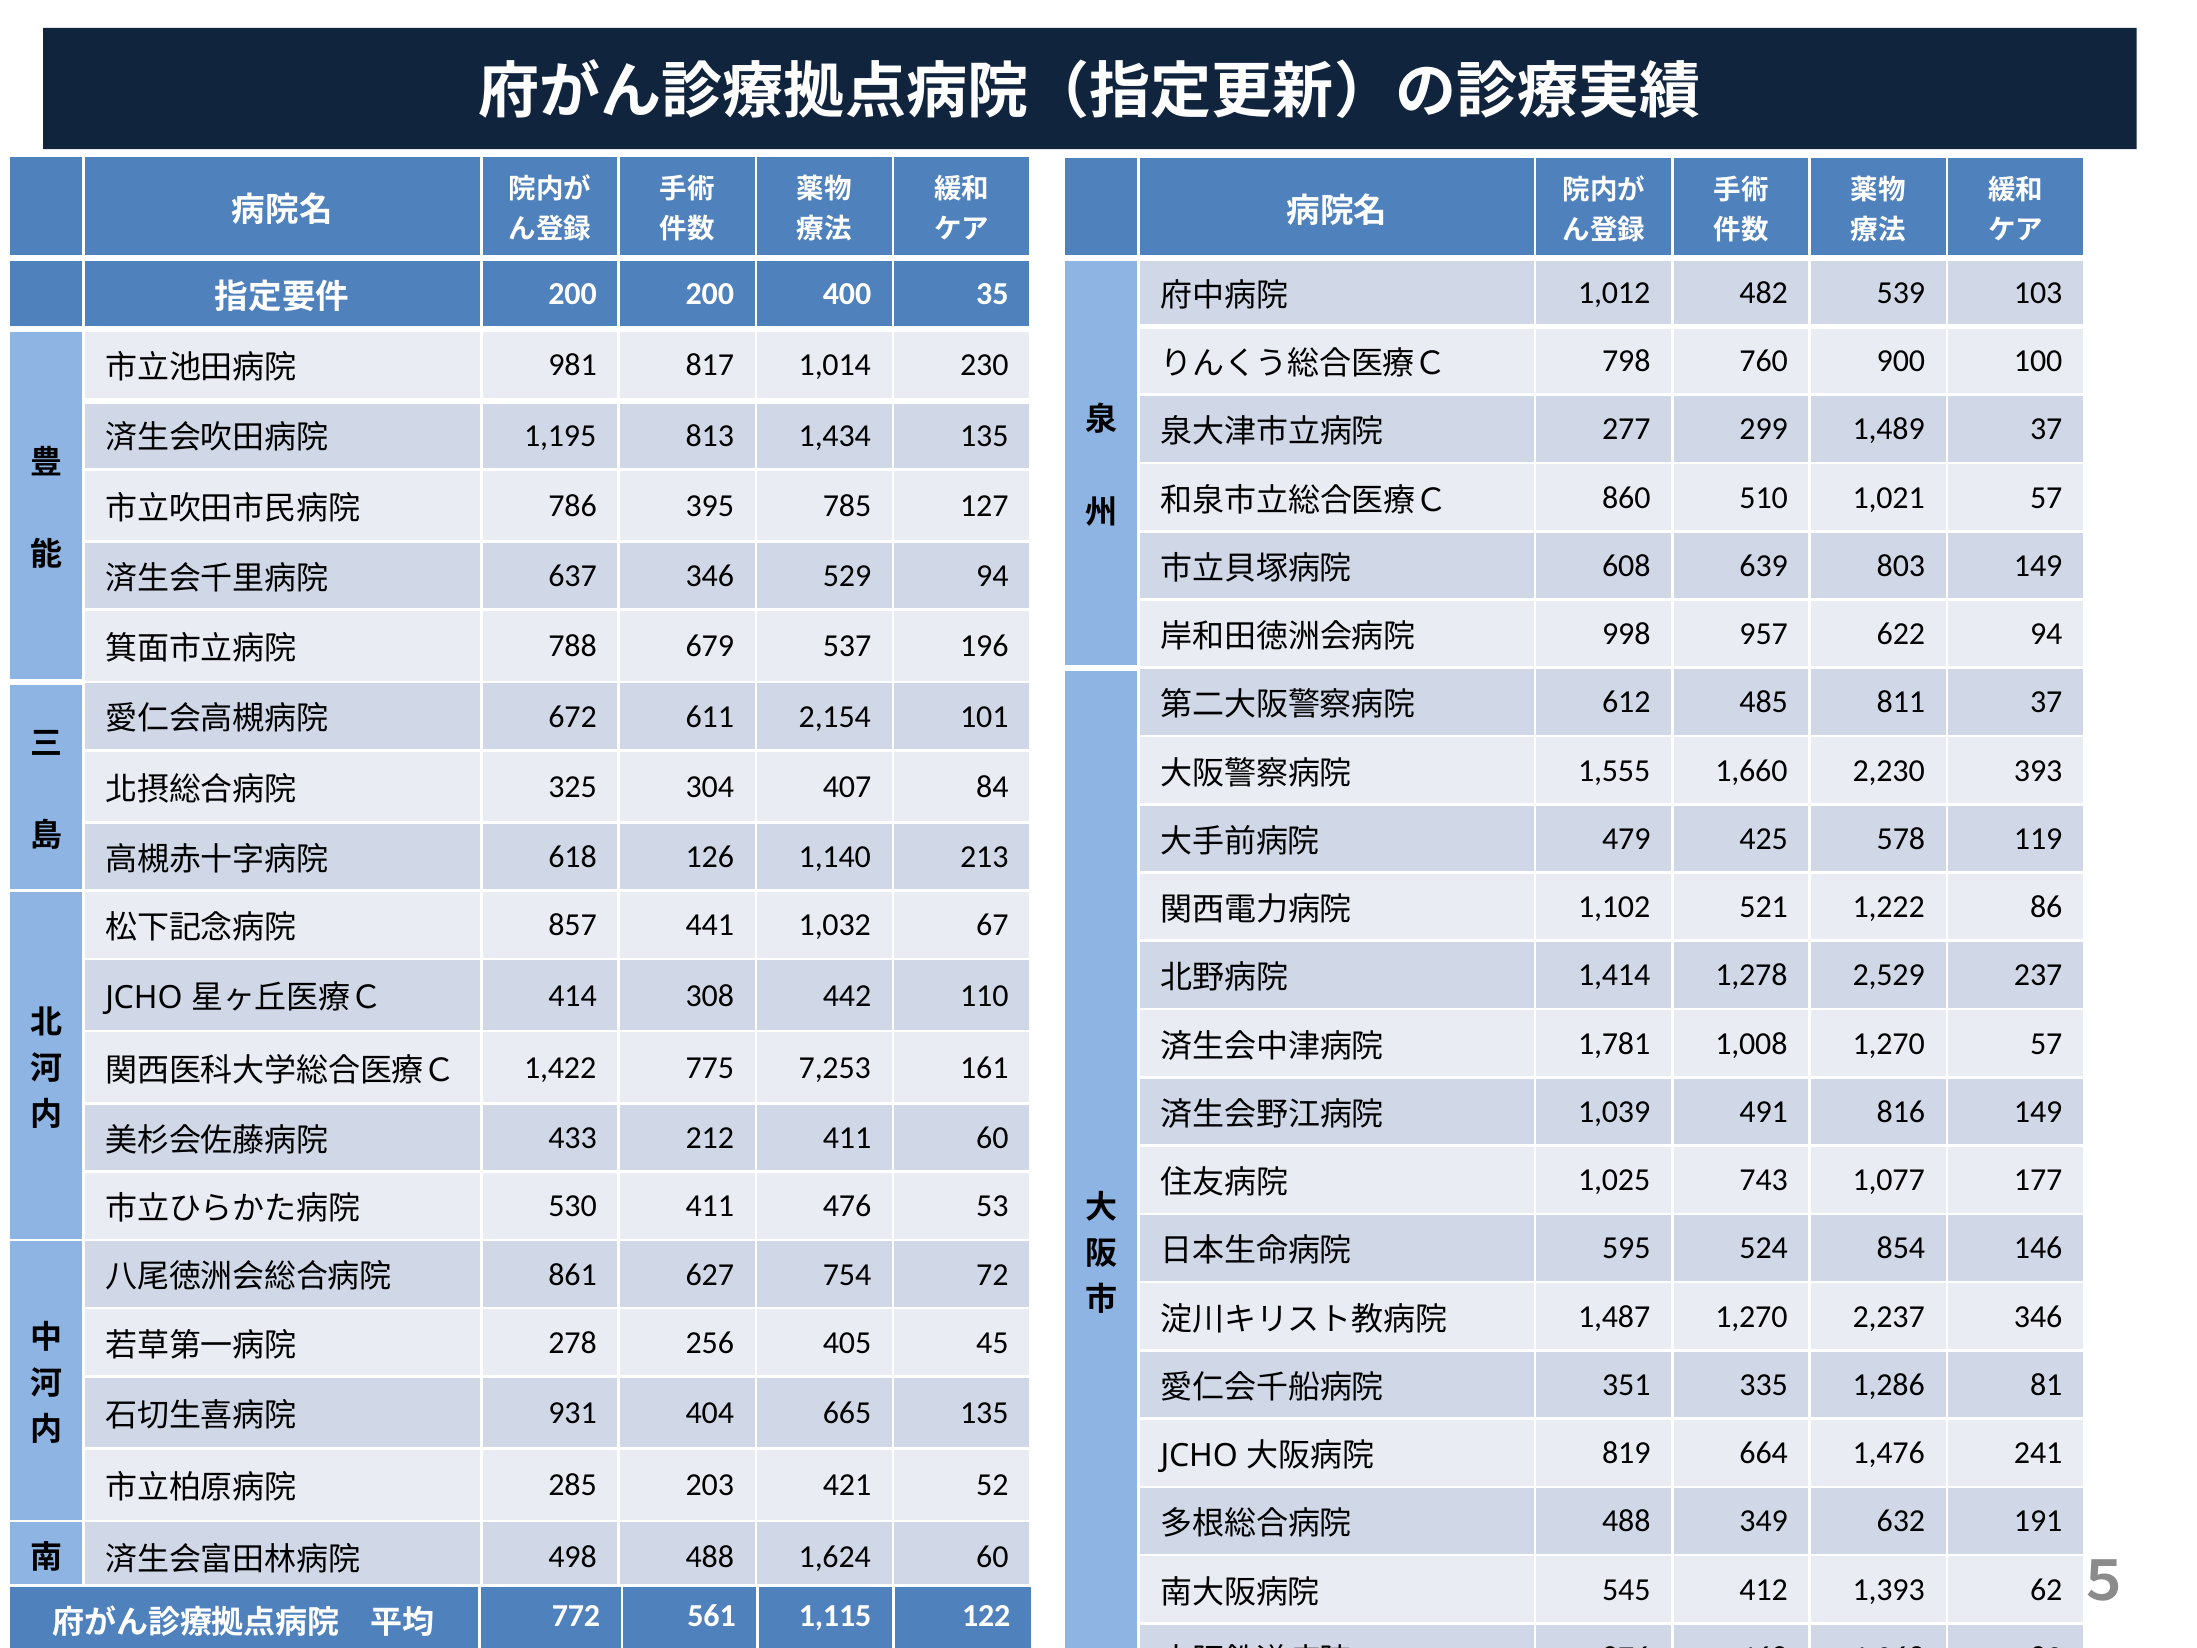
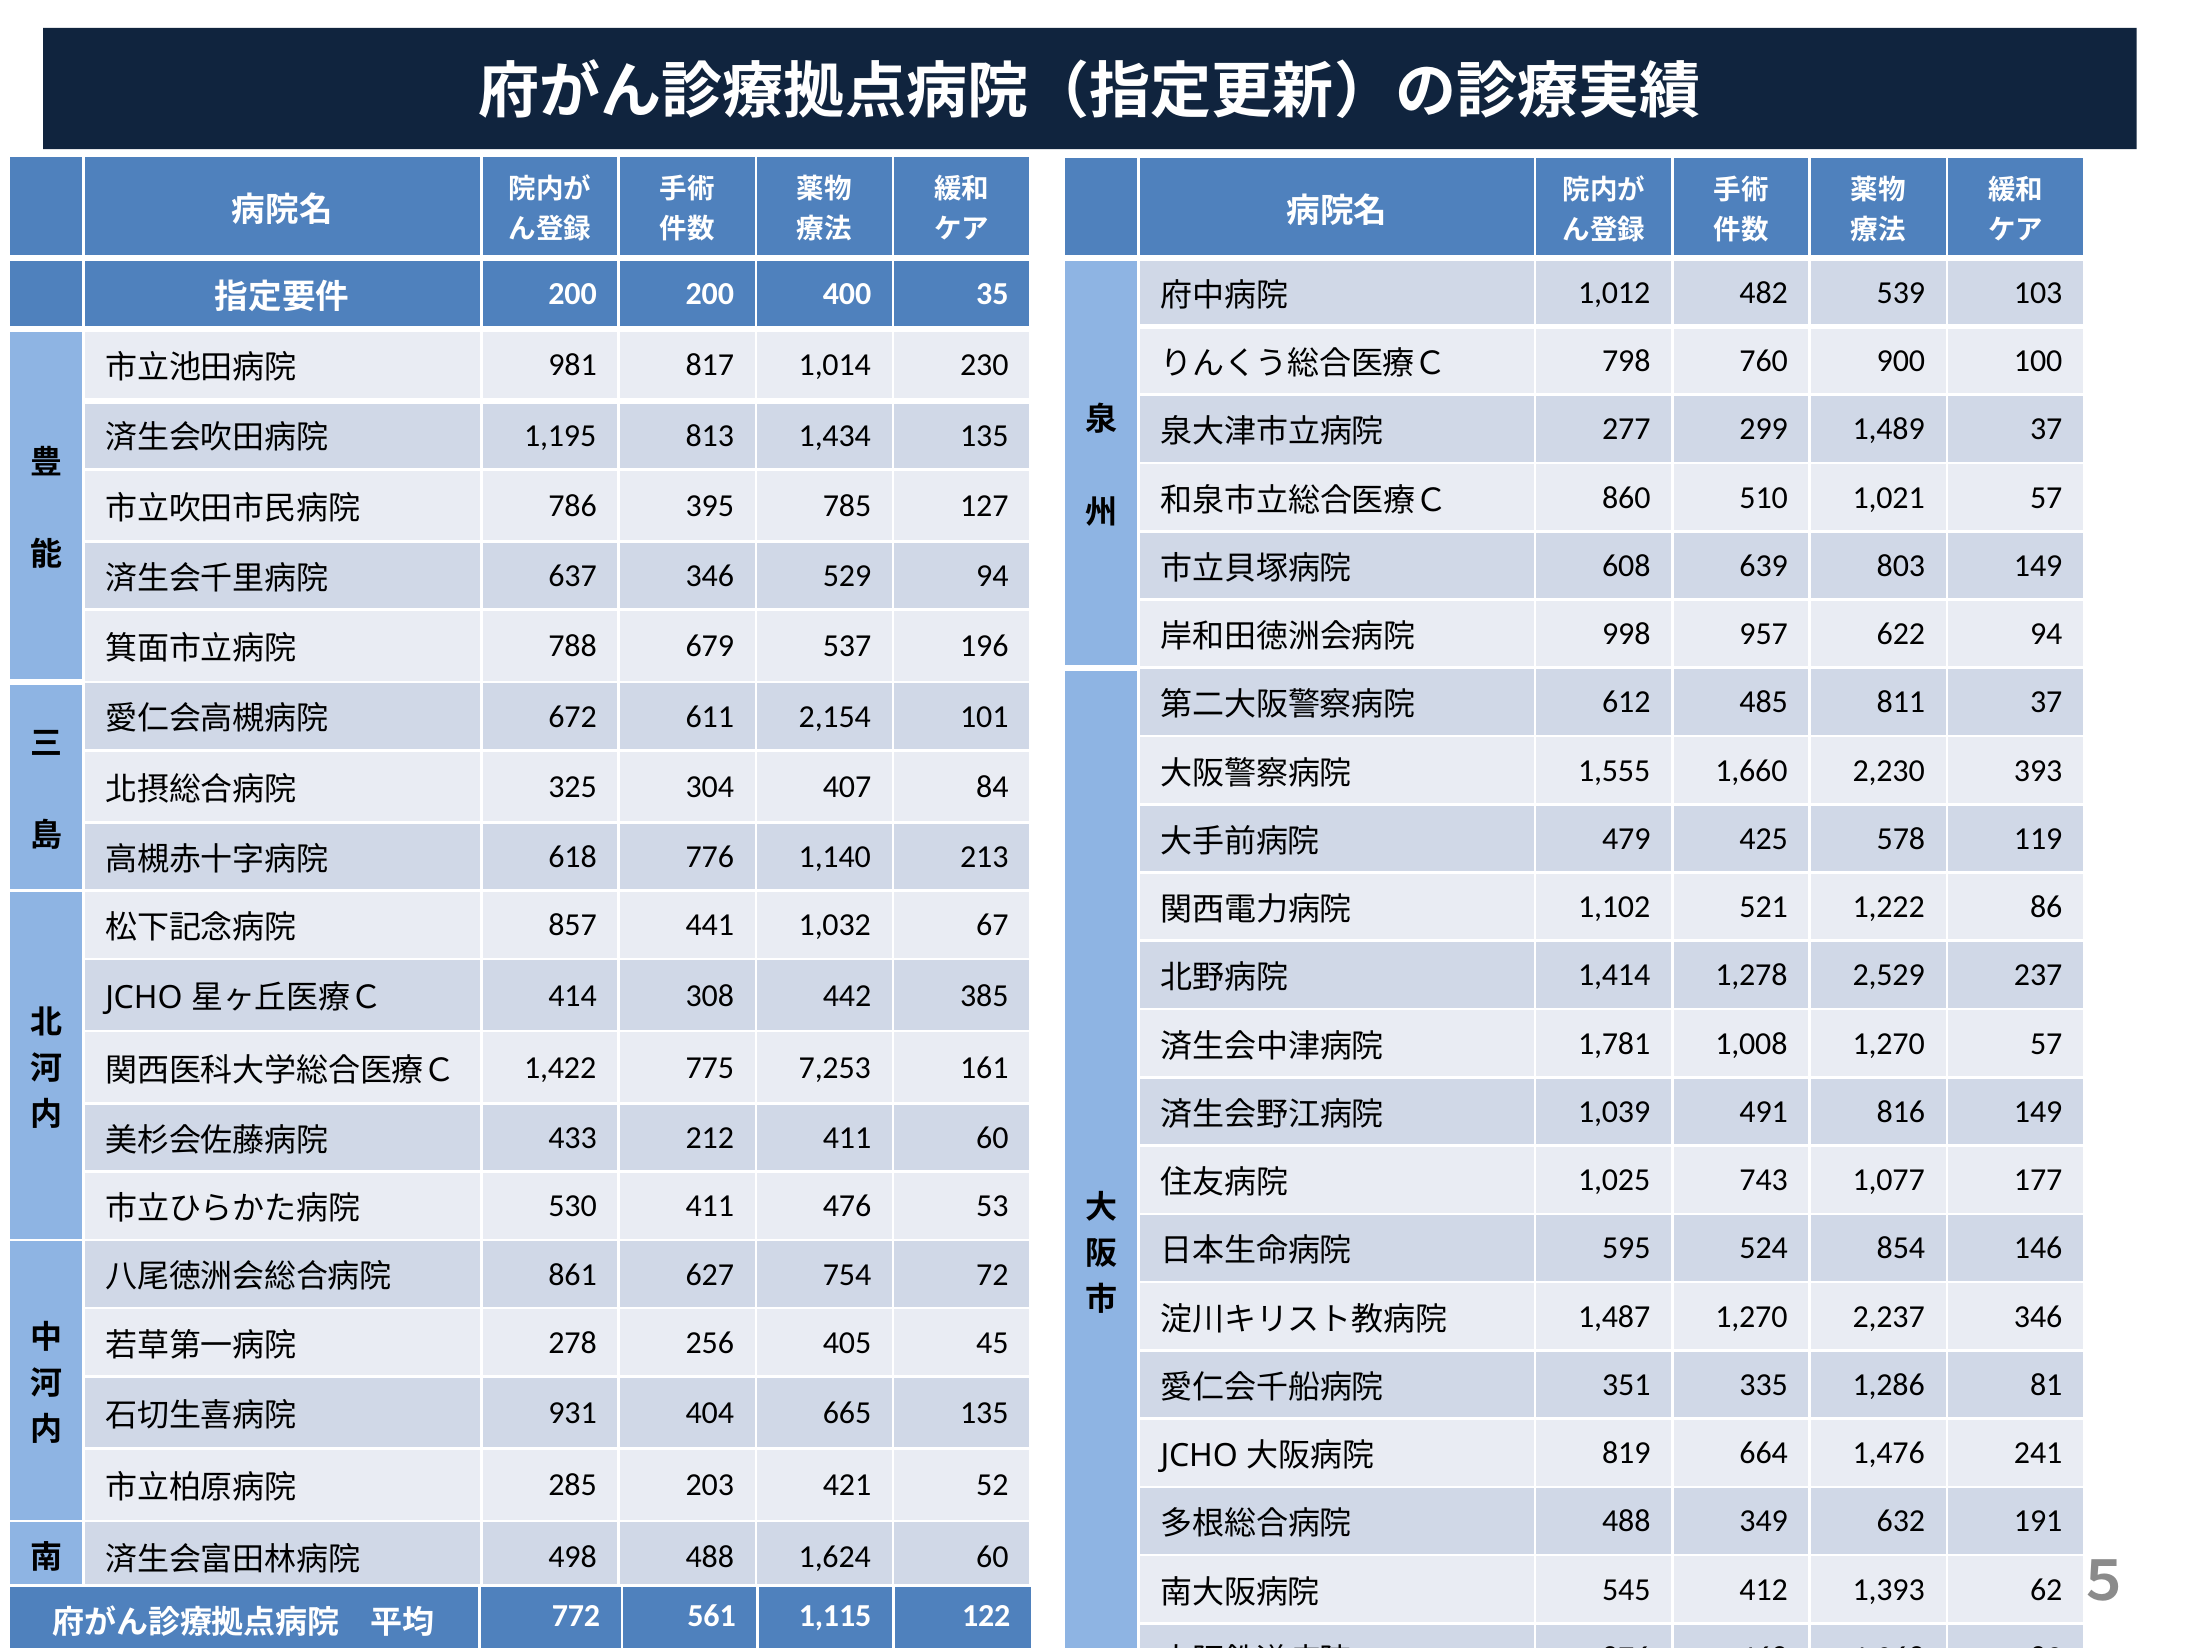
126: 126 -> 776 (710, 857)
442 110: 110 -> 385 (984, 995)
